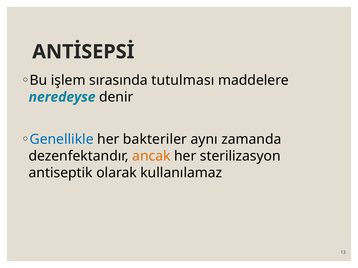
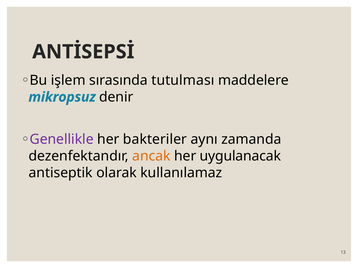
neredeyse: neredeyse -> mikropsuz (62, 97)
Genellikle colour: blue -> purple (62, 140)
sterilizasyon: sterilizasyon -> uygulanacak (240, 156)
